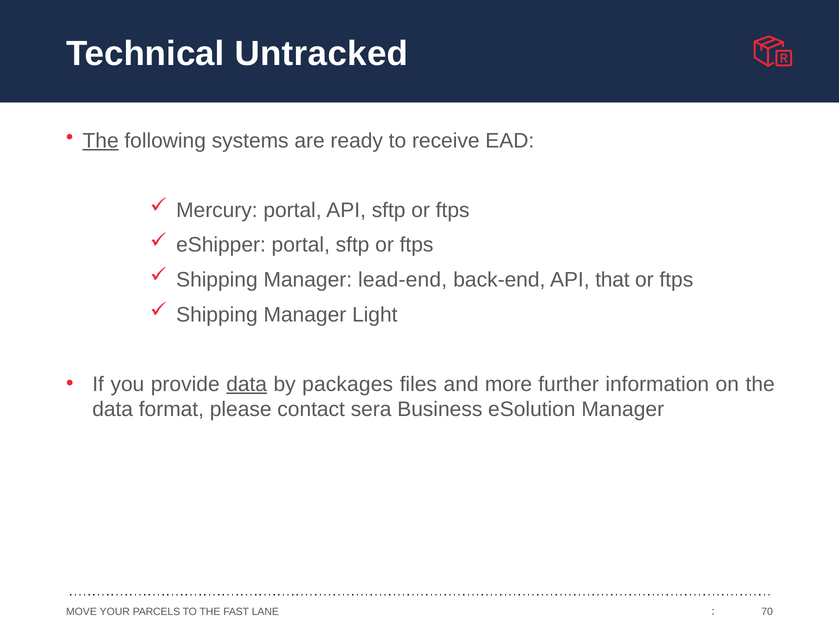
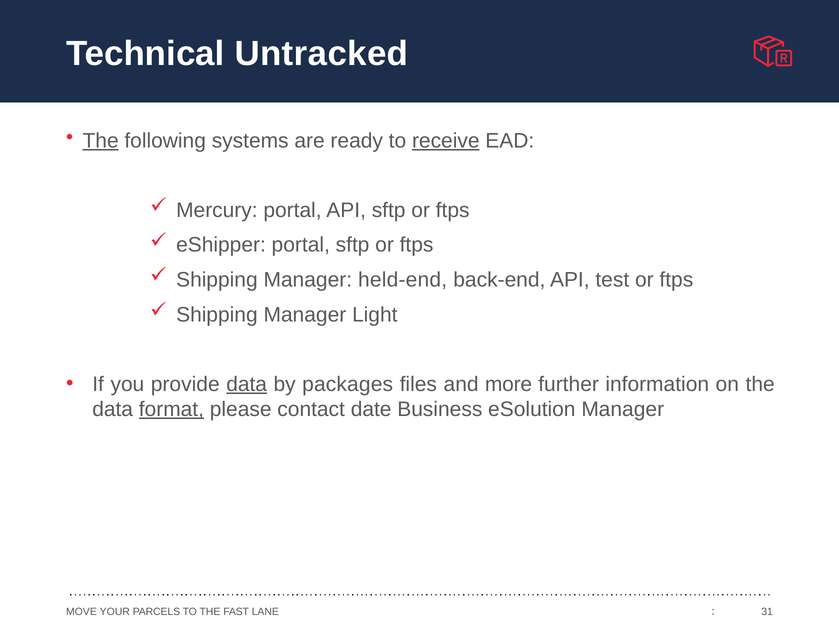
receive underline: none -> present (446, 141)
lead-end: lead-end -> held-end (403, 280)
that: that -> test (612, 280)
format underline: none -> present (171, 409)
sera: sera -> date (371, 409)
70: 70 -> 31 (767, 612)
